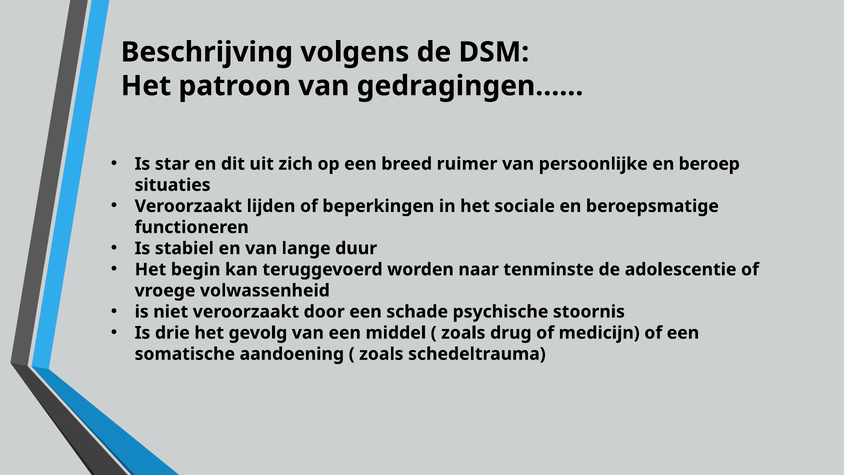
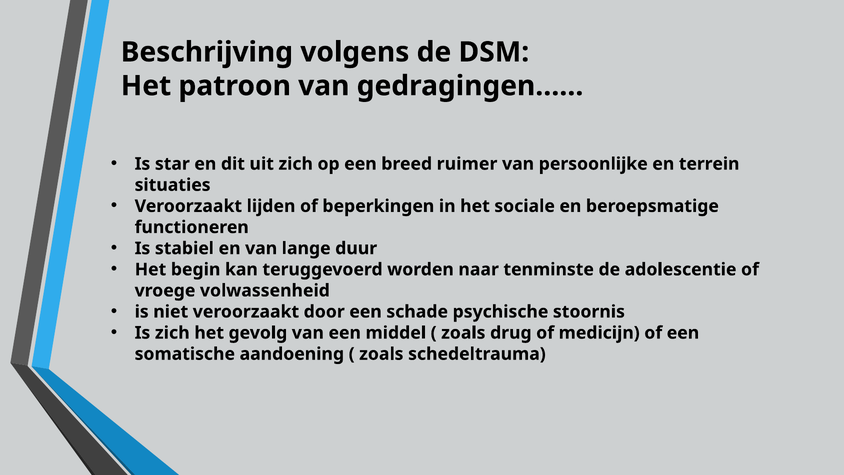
beroep: beroep -> terrein (709, 164)
Is drie: drie -> zich (172, 333)
